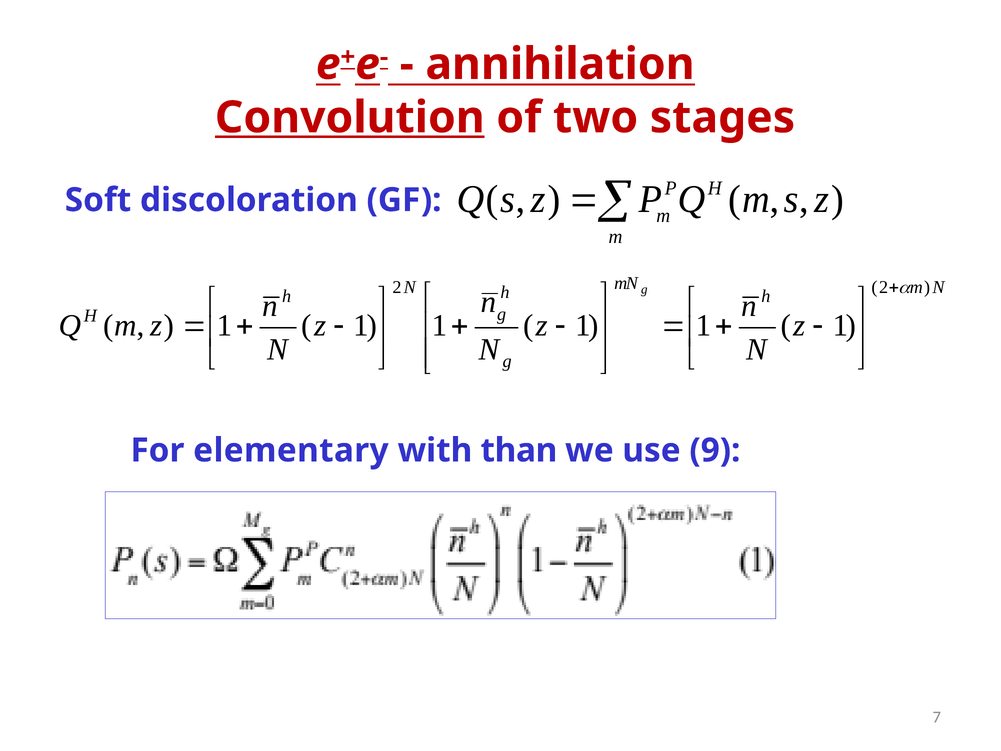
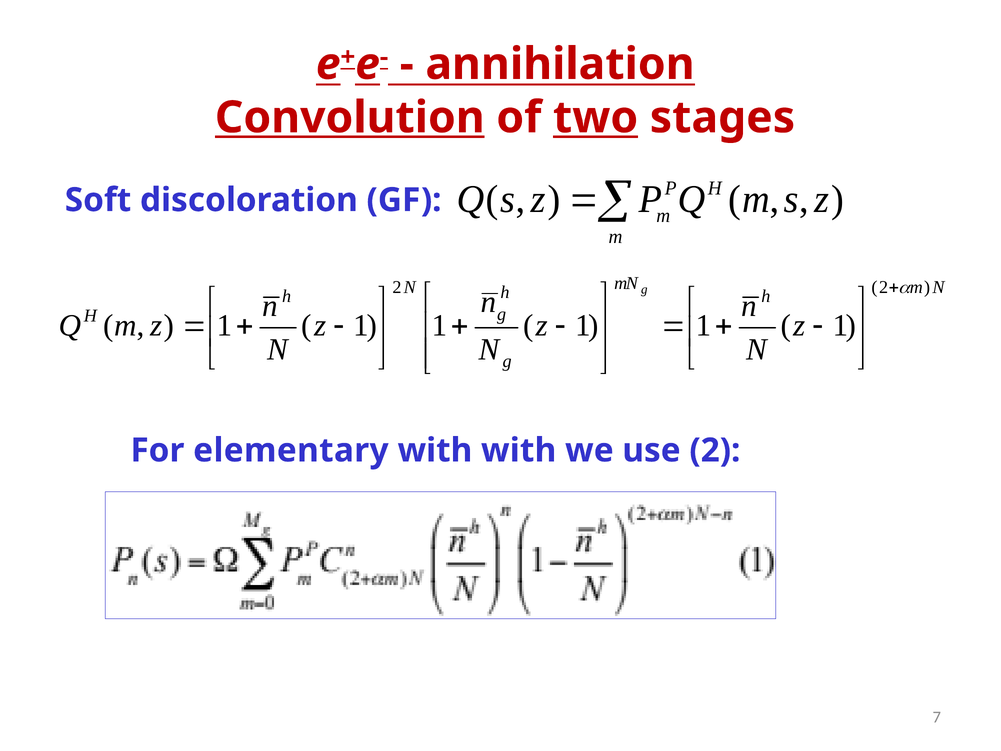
two underline: none -> present (596, 118)
with than: than -> with (519, 450)
use 9: 9 -> 2 (715, 450)
